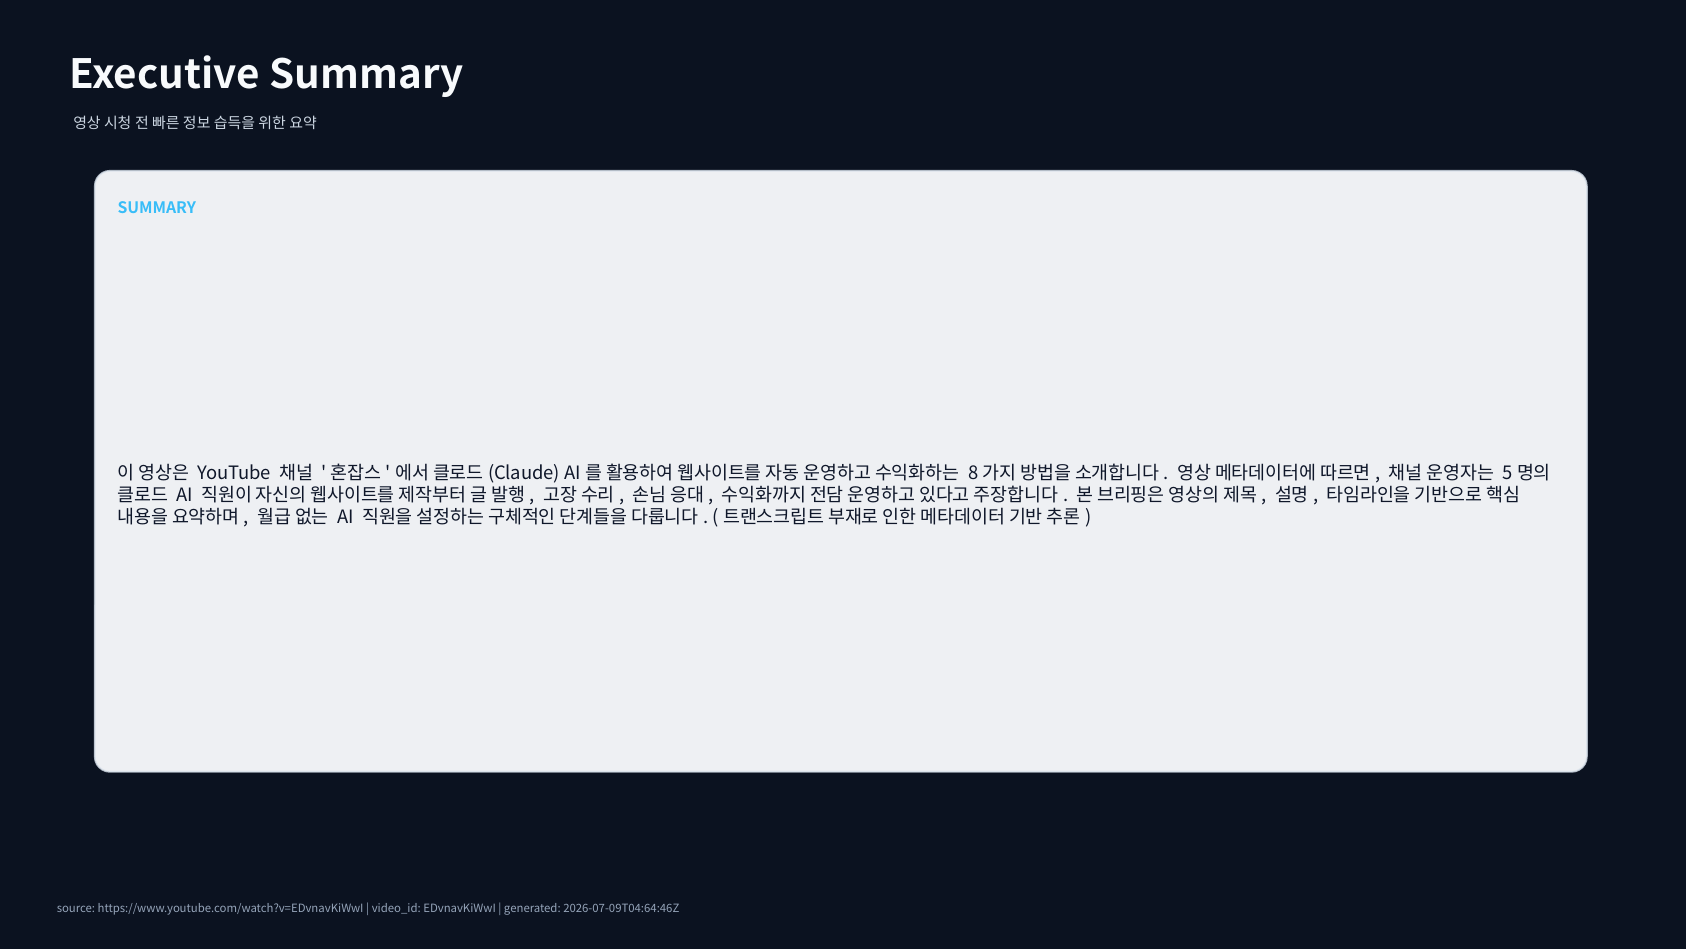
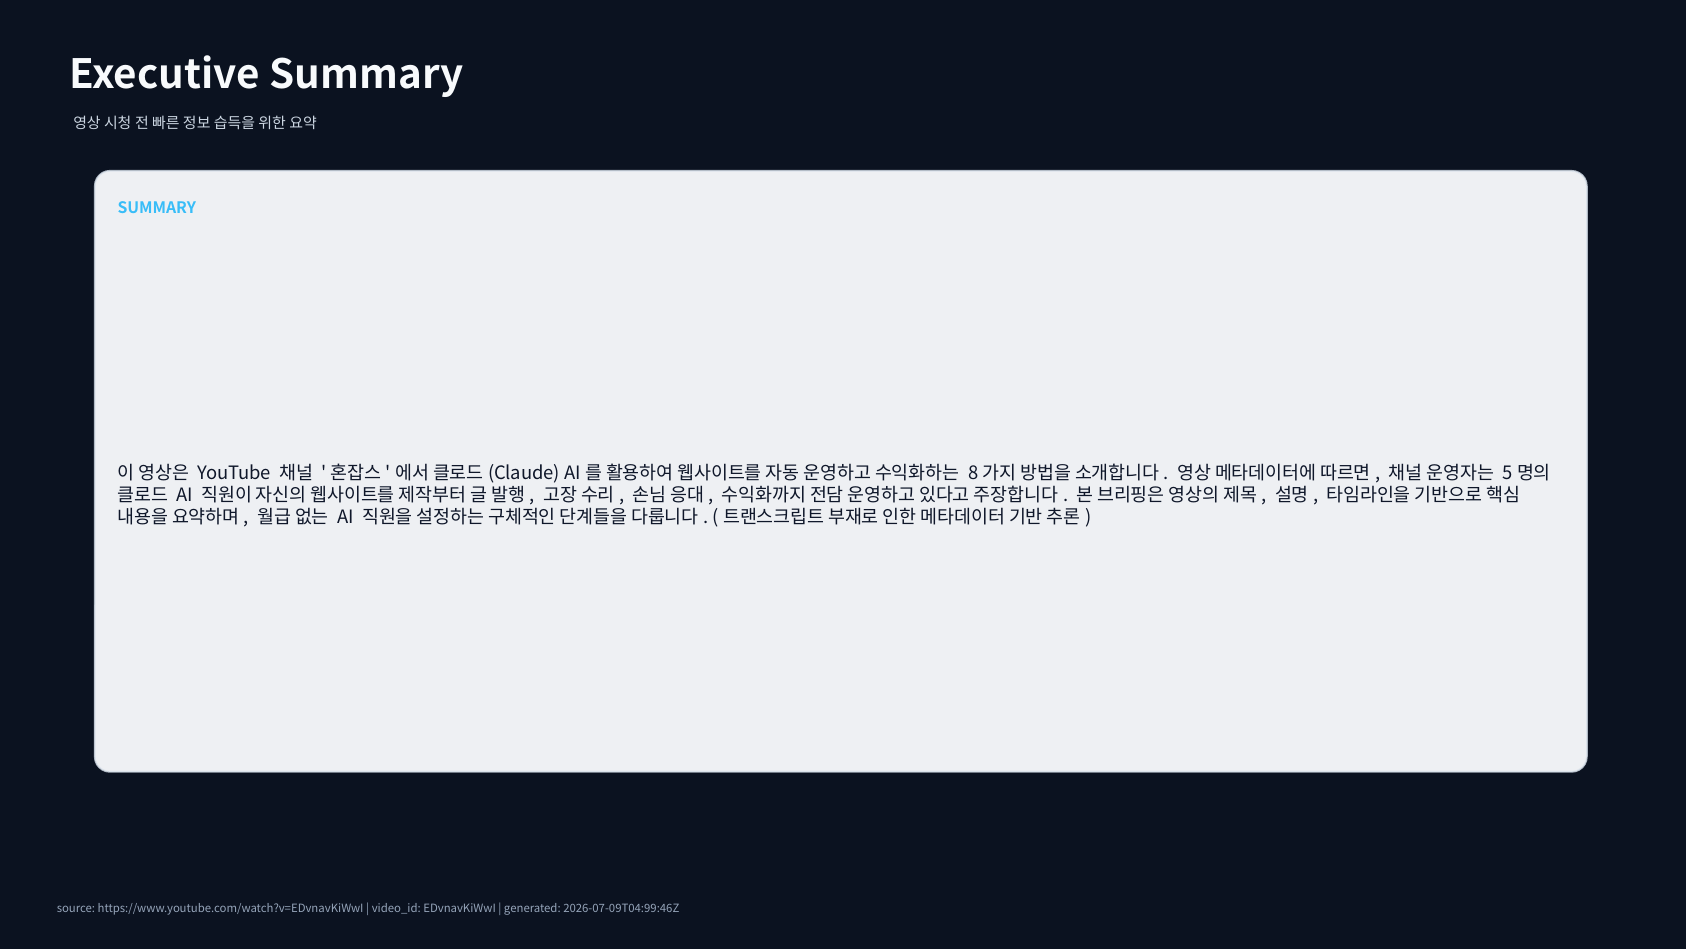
2026-07-09T04:64:46Z: 2026-07-09T04:64:46Z -> 2026-07-09T04:99:46Z (621, 908)
